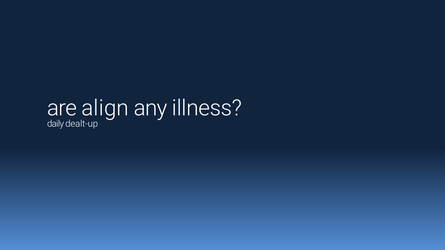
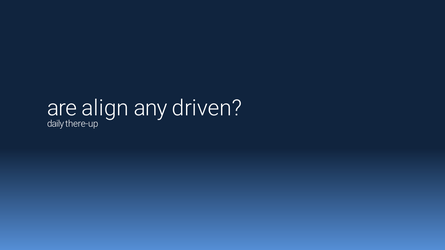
illness: illness -> driven (207, 108)
dealt-up: dealt-up -> there-up (82, 124)
